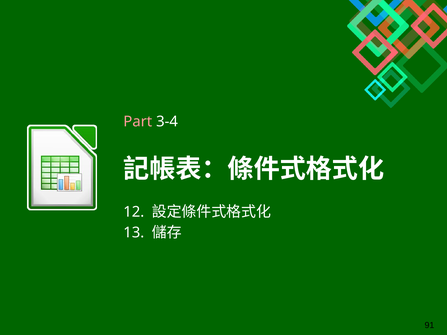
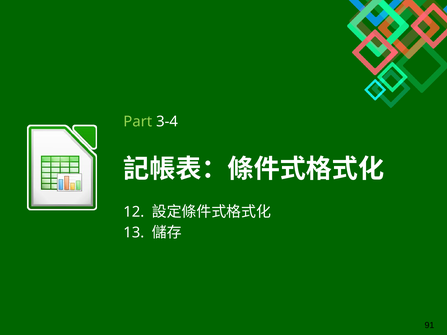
Part colour: pink -> light green (138, 122)
